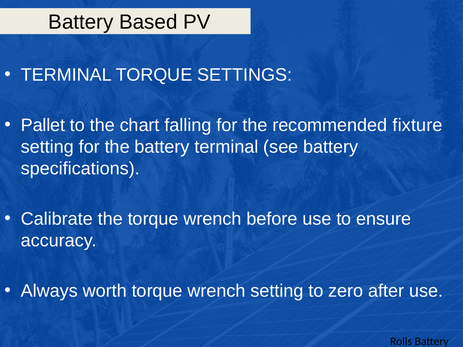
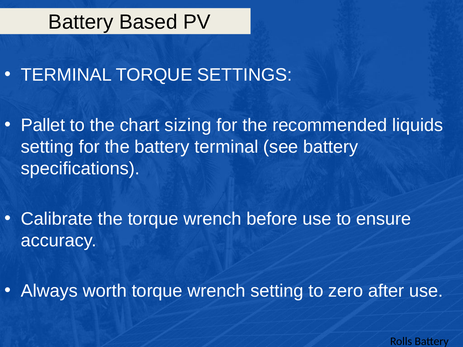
falling: falling -> sizing (188, 125)
fixture: fixture -> liquids (418, 125)
